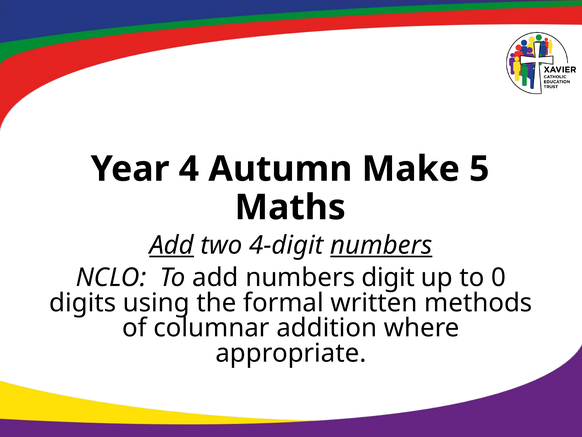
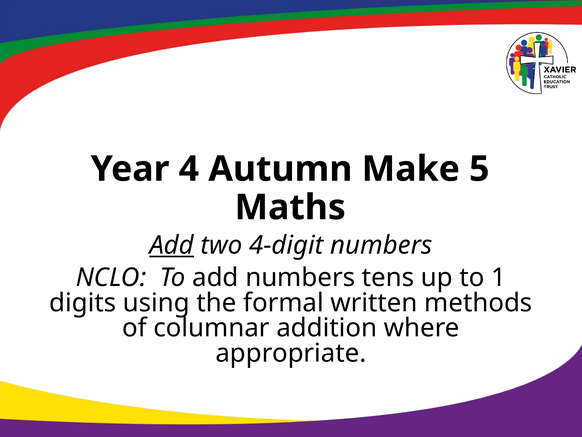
numbers underline: present -> none (381, 245)
digit: digit -> tens (388, 277)
0: 0 -> 1 (499, 277)
